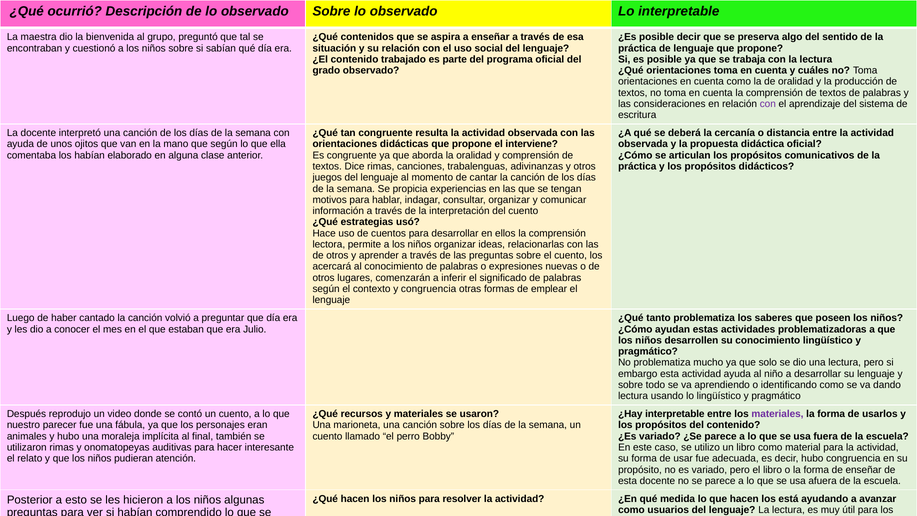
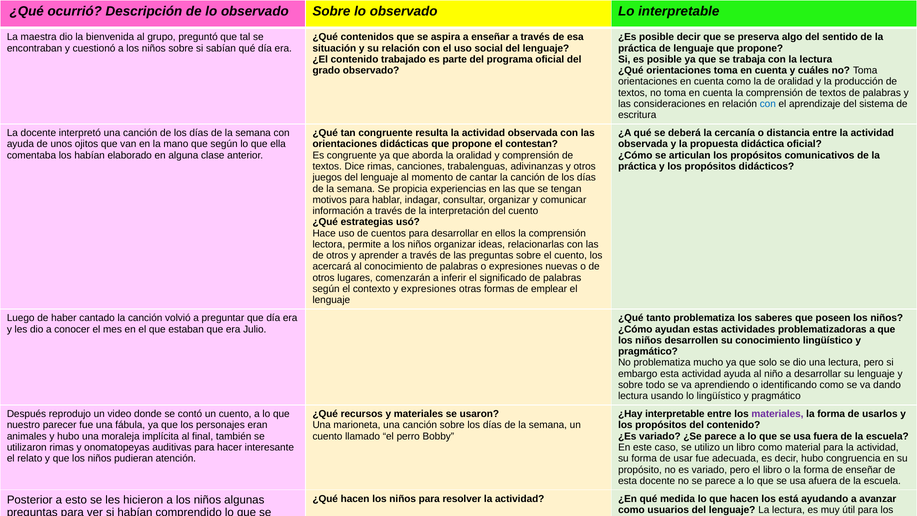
con colour: purple -> blue (768, 104)
el interviene: interviene -> contestan (532, 144)
y congruencia: congruencia -> expresiones (429, 289)
